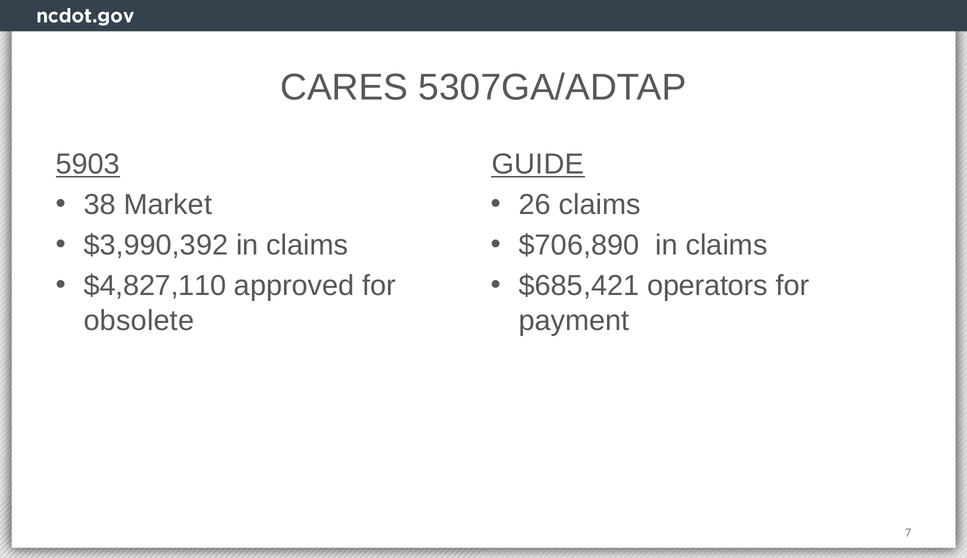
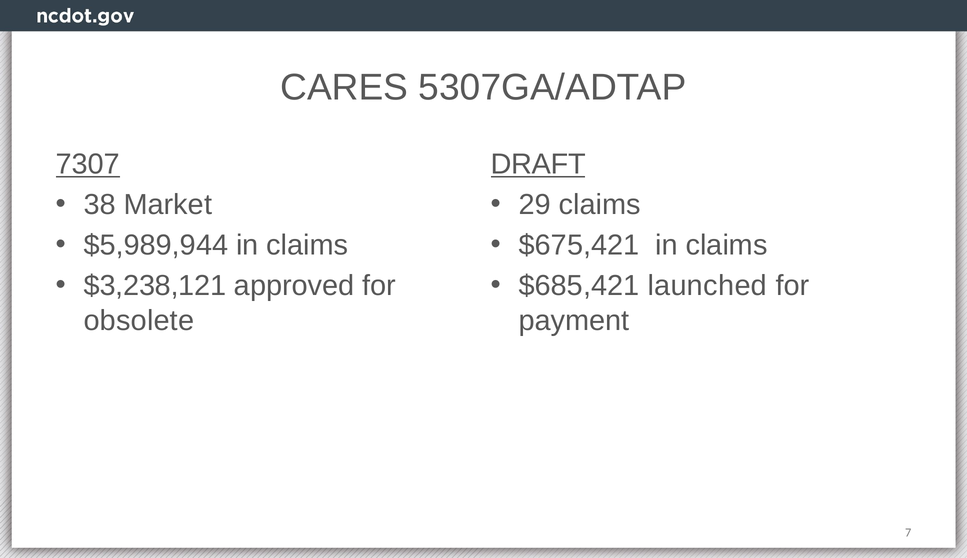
5903: 5903 -> 7307 (88, 164)
GUIDE: GUIDE -> DRAFT (538, 164)
26: 26 -> 29 (535, 205)
$3,990,392: $3,990,392 -> $5,989,944 (156, 245)
$706,890: $706,890 -> $675,421 (579, 245)
operators: operators -> launched (707, 286)
$4,827,110: $4,827,110 -> $3,238,121 (155, 286)
